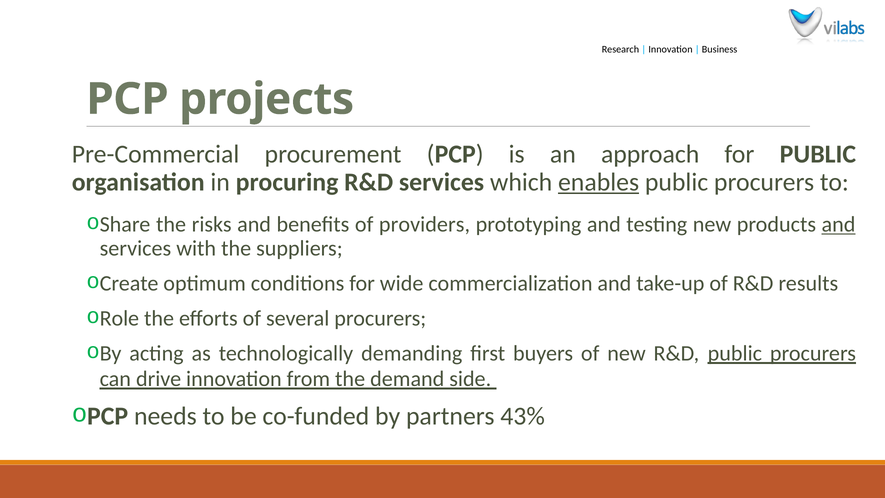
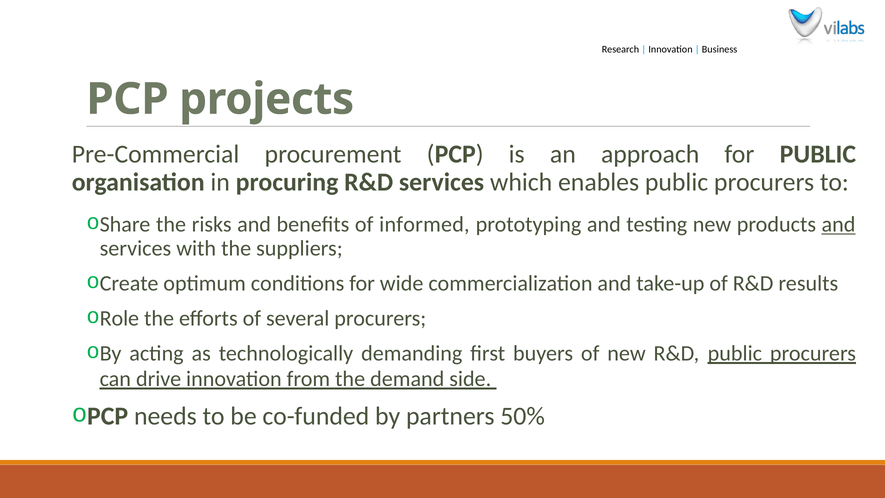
enables underline: present -> none (599, 182)
providers: providers -> informed (424, 224)
43%: 43% -> 50% (523, 416)
